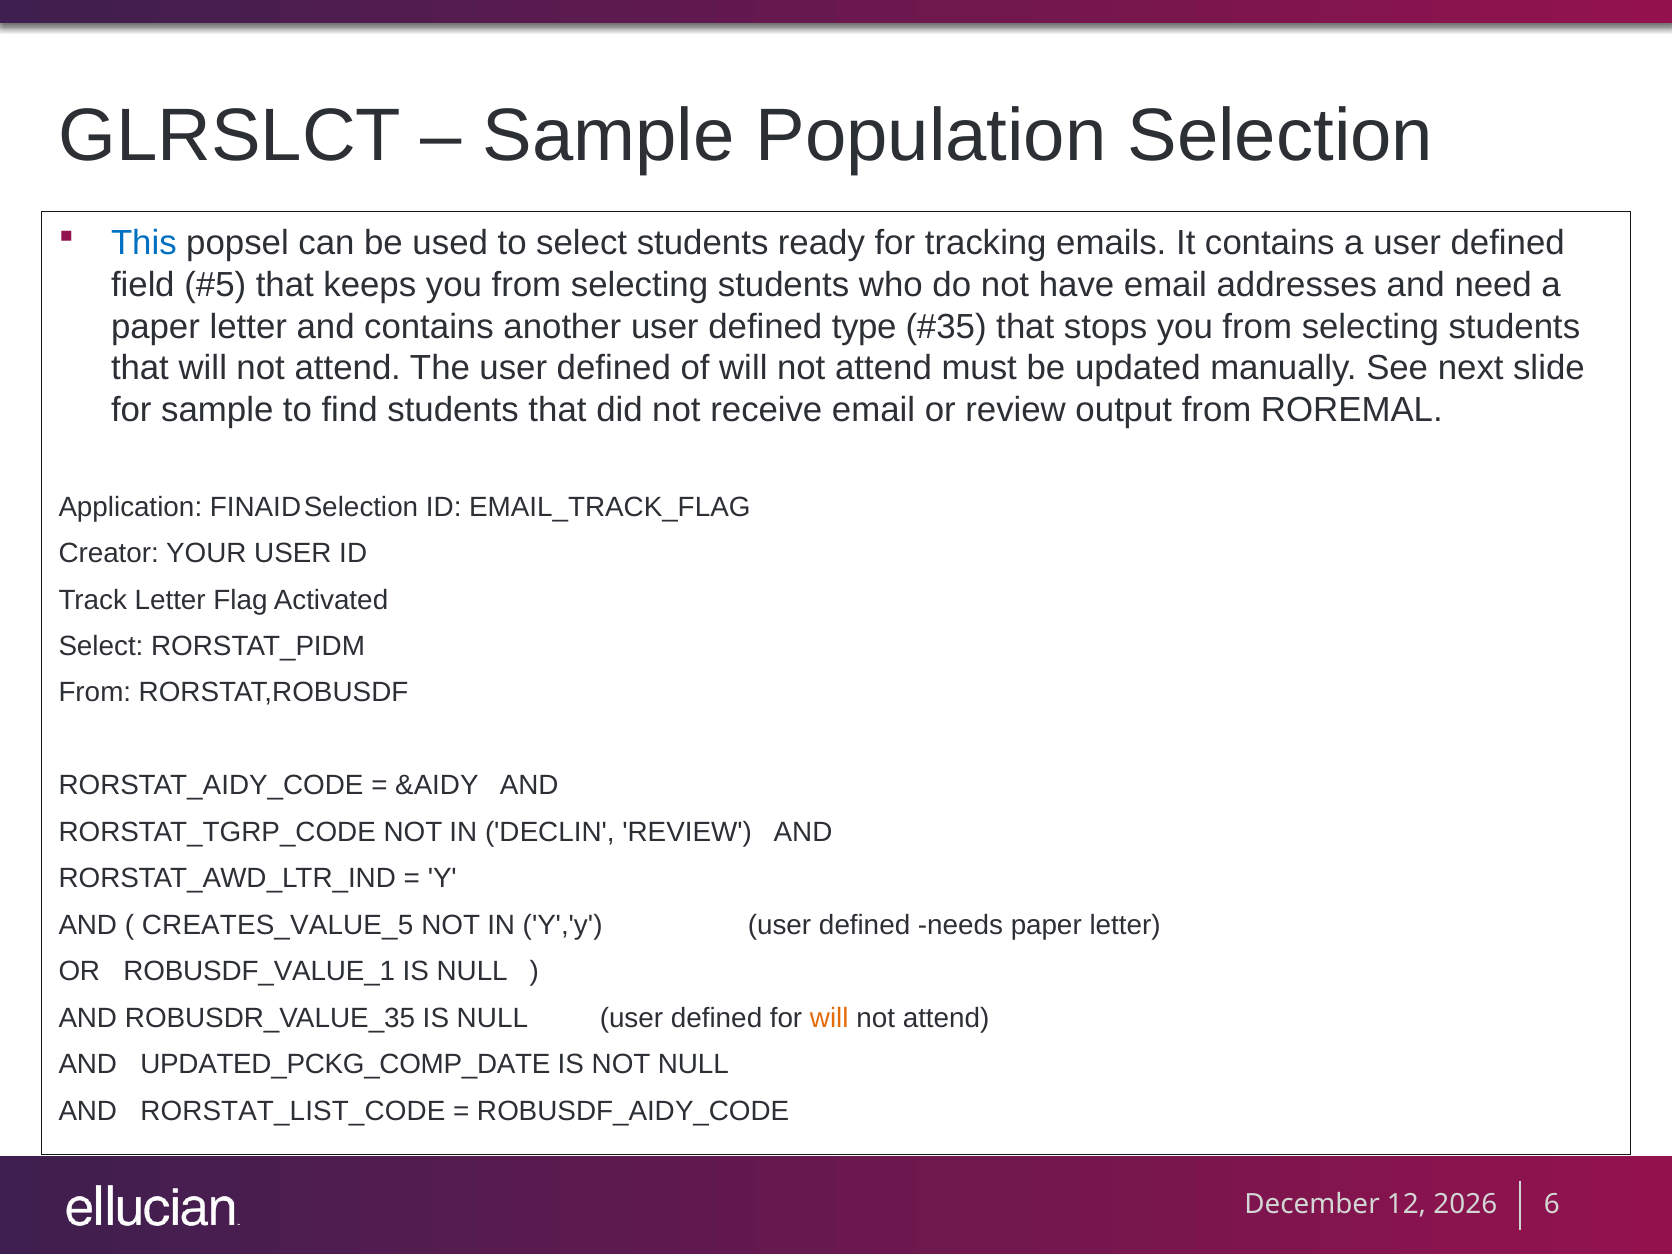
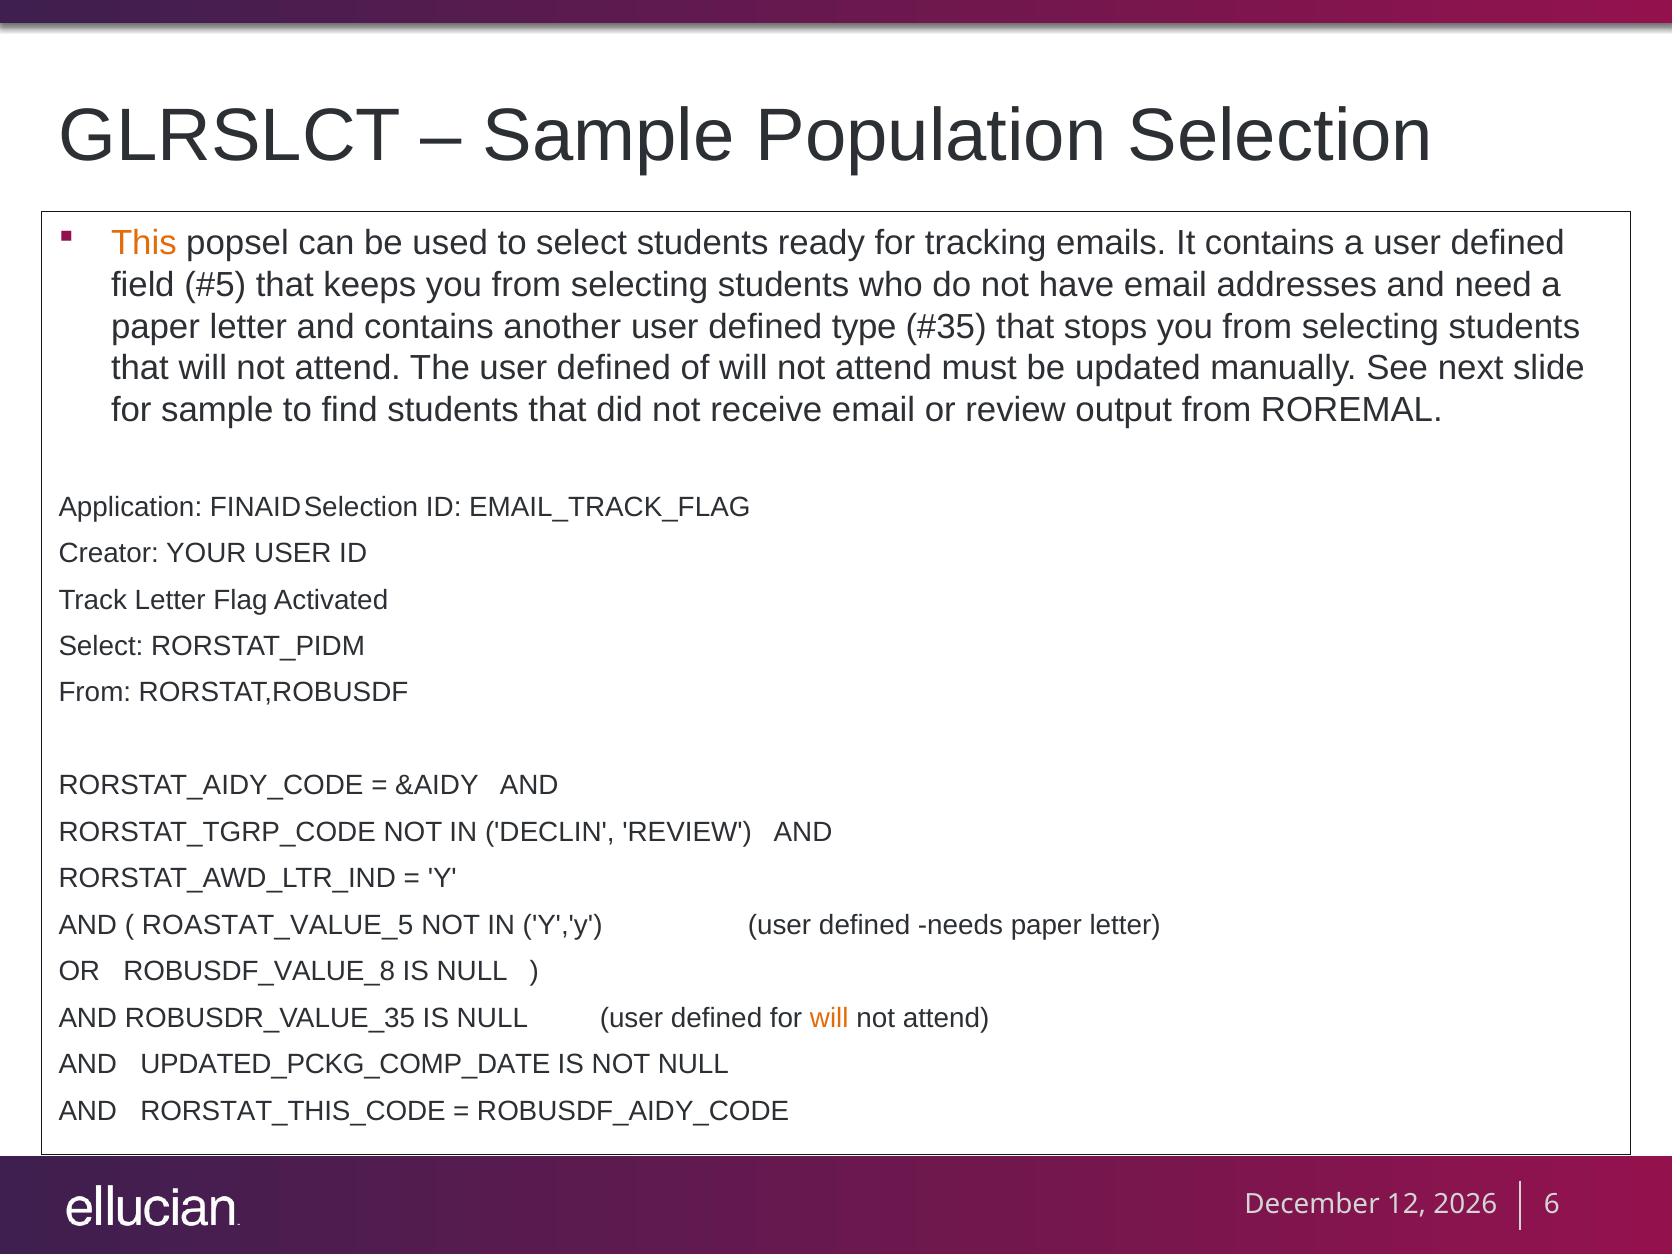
This colour: blue -> orange (144, 243)
CREATES_VALUE_5: CREATES_VALUE_5 -> ROASTAT_VALUE_5 (278, 925)
ROBUSDF_VALUE_1: ROBUSDF_VALUE_1 -> ROBUSDF_VALUE_8 (259, 972)
RORSTAT_LIST_CODE: RORSTAT_LIST_CODE -> RORSTAT_THIS_CODE (293, 1111)
